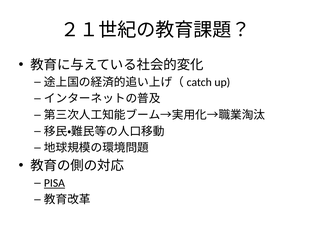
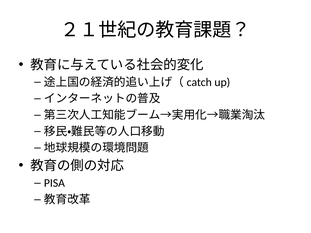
PISA underline: present -> none (54, 183)
